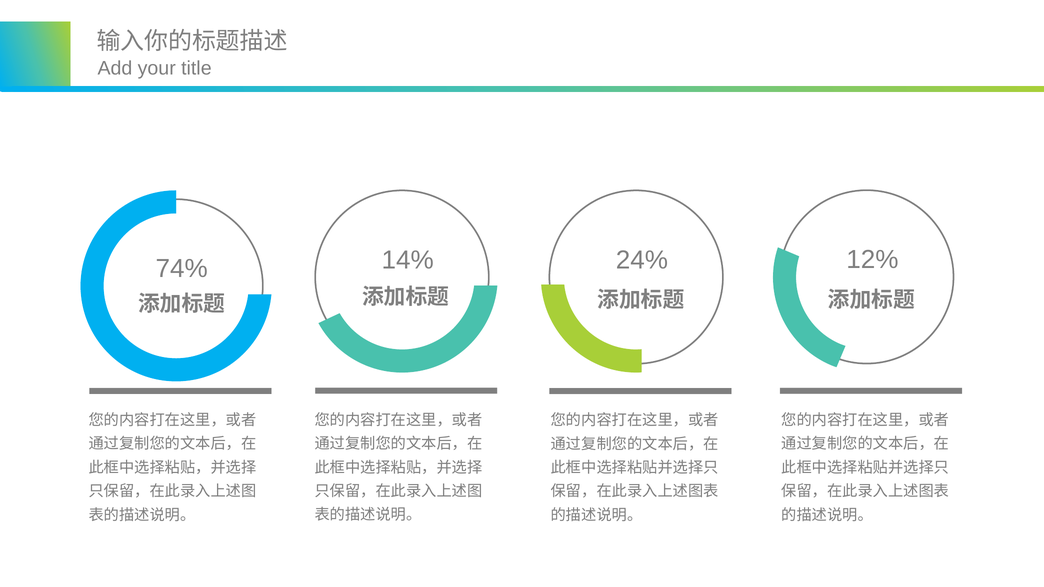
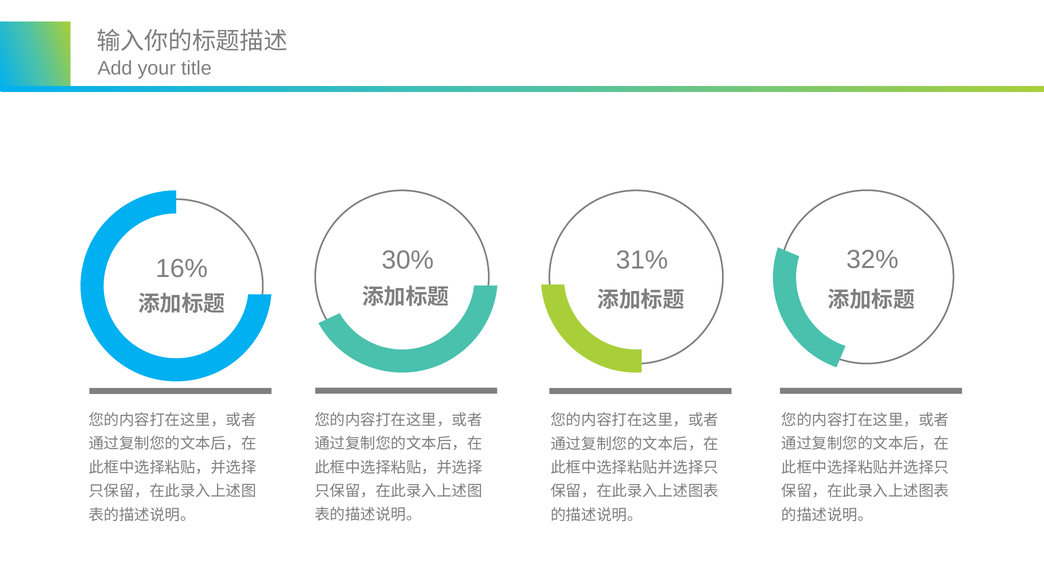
12%: 12% -> 32% (872, 260)
14%: 14% -> 30% (408, 260)
24%: 24% -> 31% (642, 260)
74%: 74% -> 16% (182, 269)
